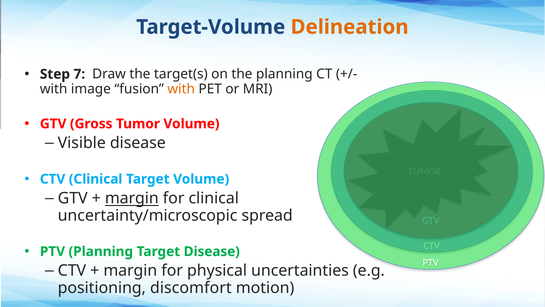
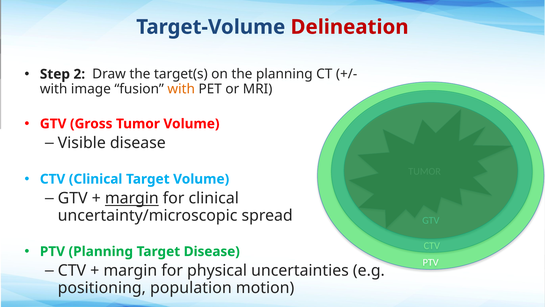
Delineation colour: orange -> red (350, 27)
7: 7 -> 2 (79, 74)
discomfort: discomfort -> population (191, 287)
